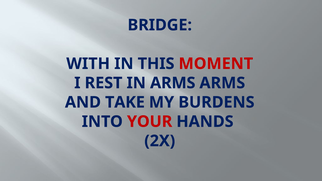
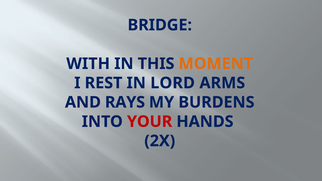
MOMENT colour: red -> orange (216, 64)
IN ARMS: ARMS -> LORD (173, 83)
TAKE: TAKE -> RAYS (125, 102)
